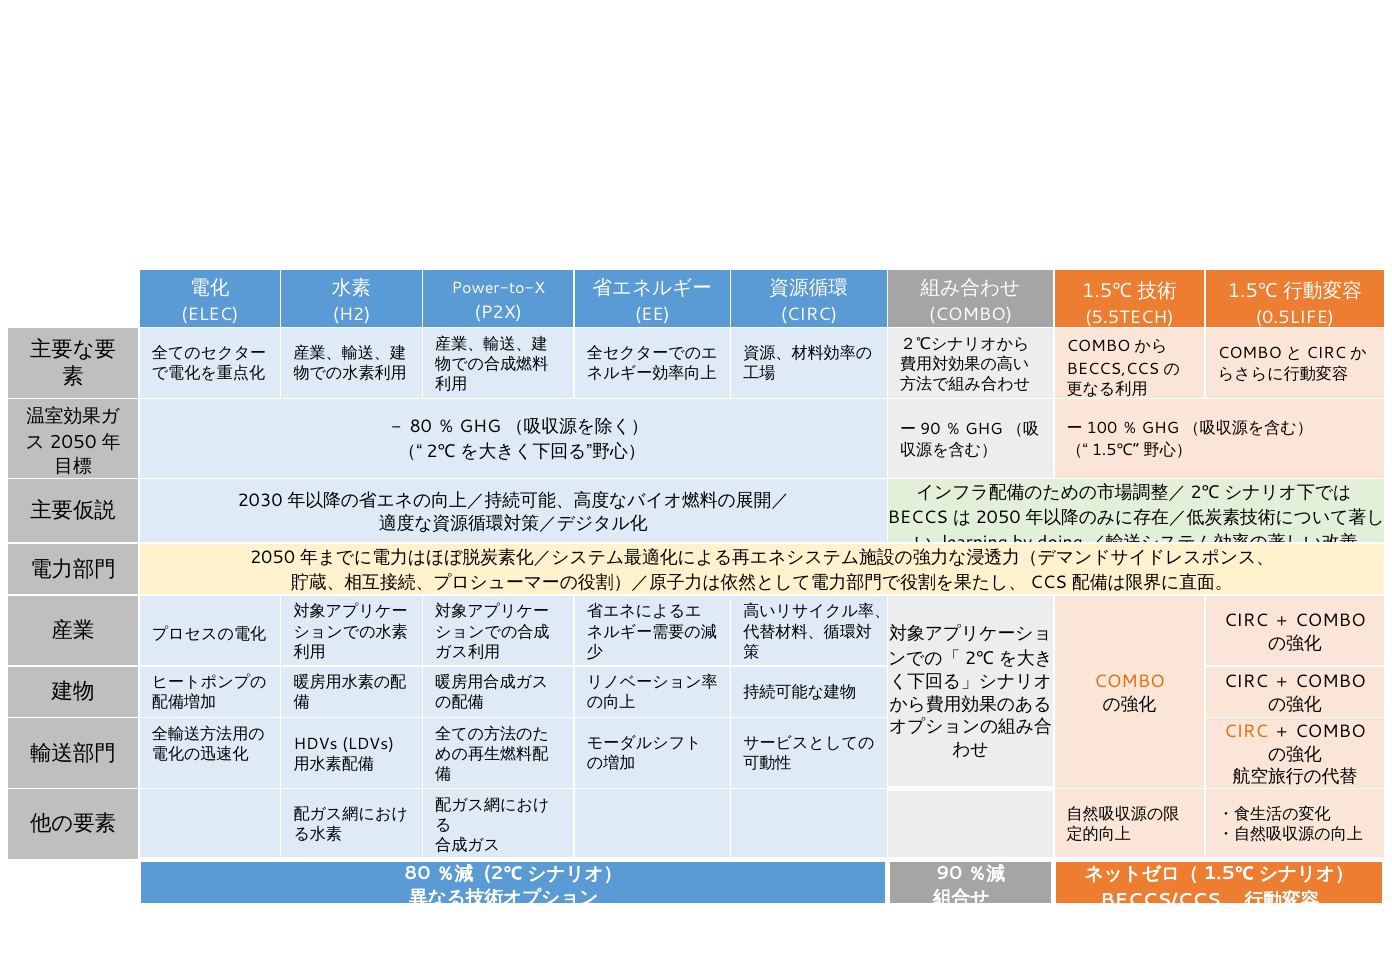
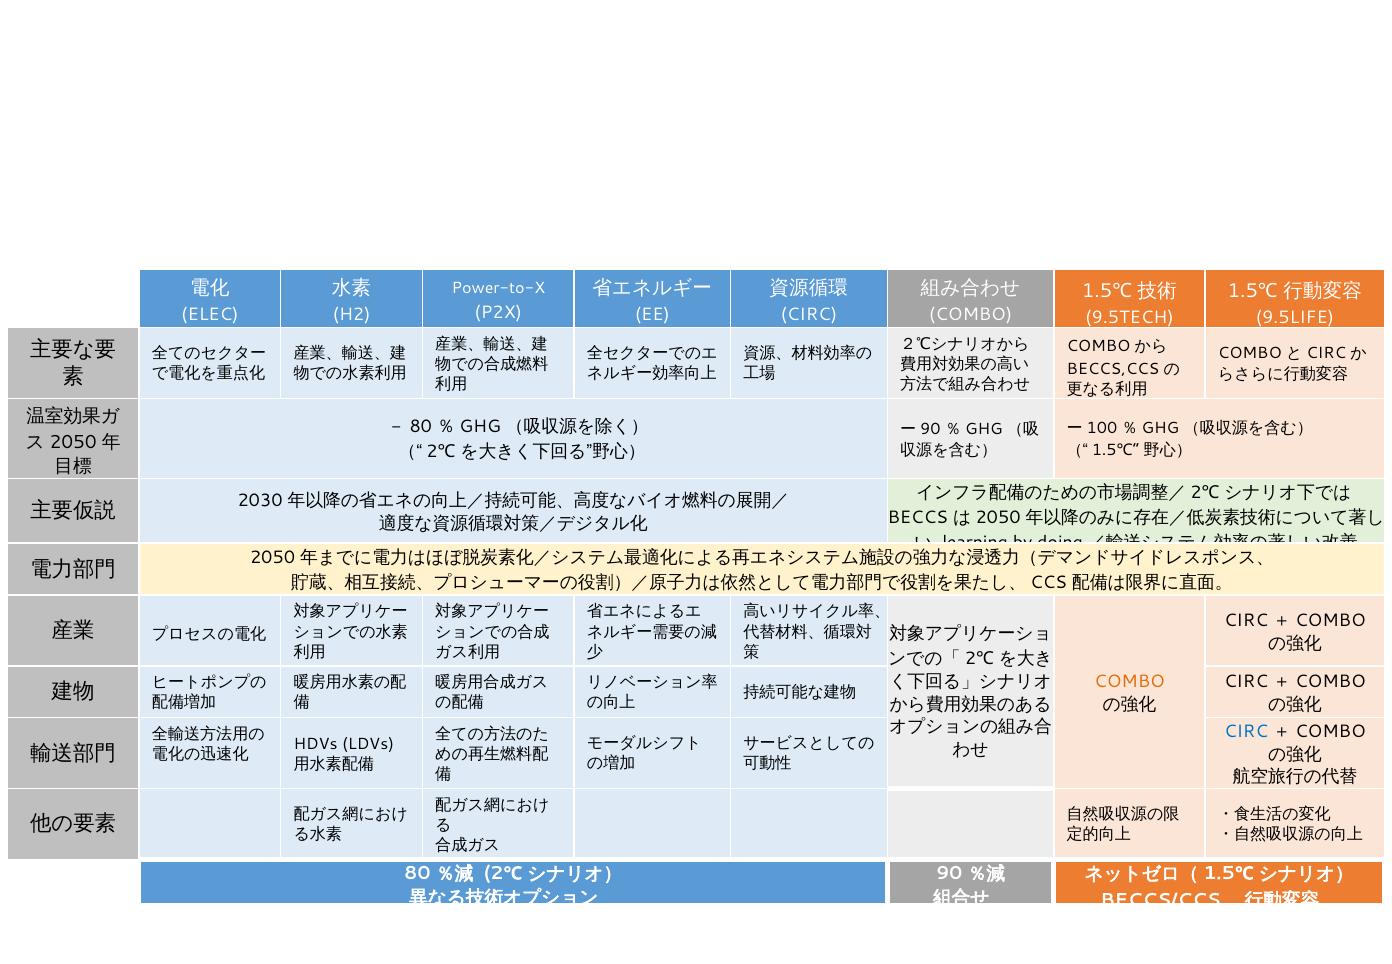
5.5TECH: 5.5TECH -> 9.5TECH (1130, 317)
0.5LIFE: 0.5LIFE -> 9.5LIFE (1295, 317)
CIRC colour: orange -> blue (1246, 731)
